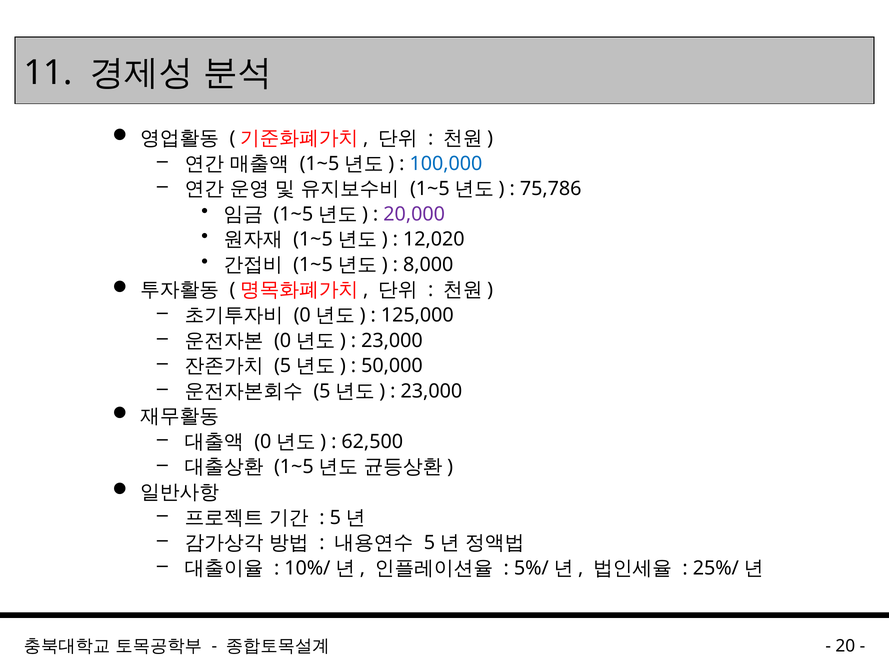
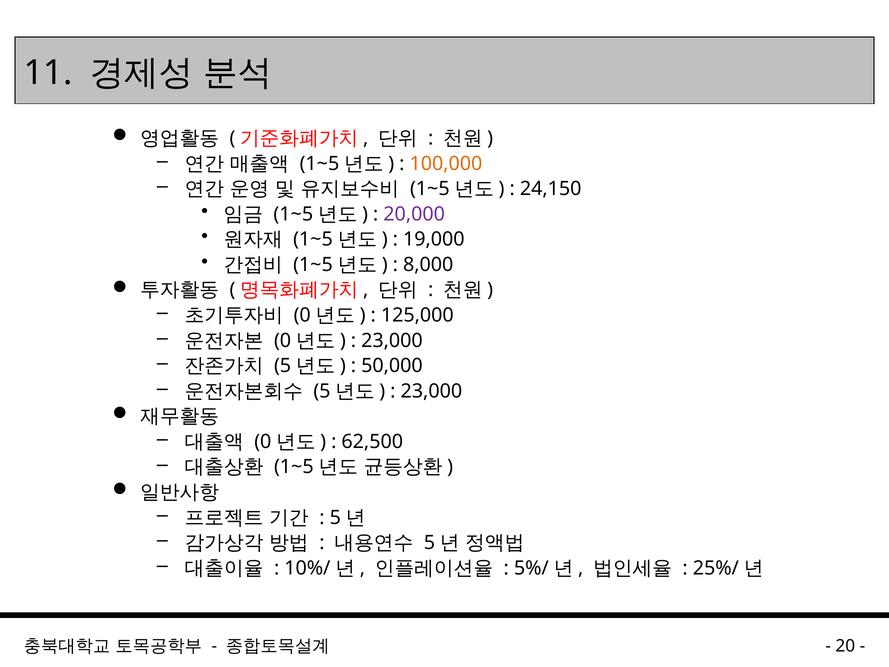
100,000 colour: blue -> orange (446, 164)
75,786: 75,786 -> 24,150 (551, 189)
12,020: 12,020 -> 19,000 (434, 239)
